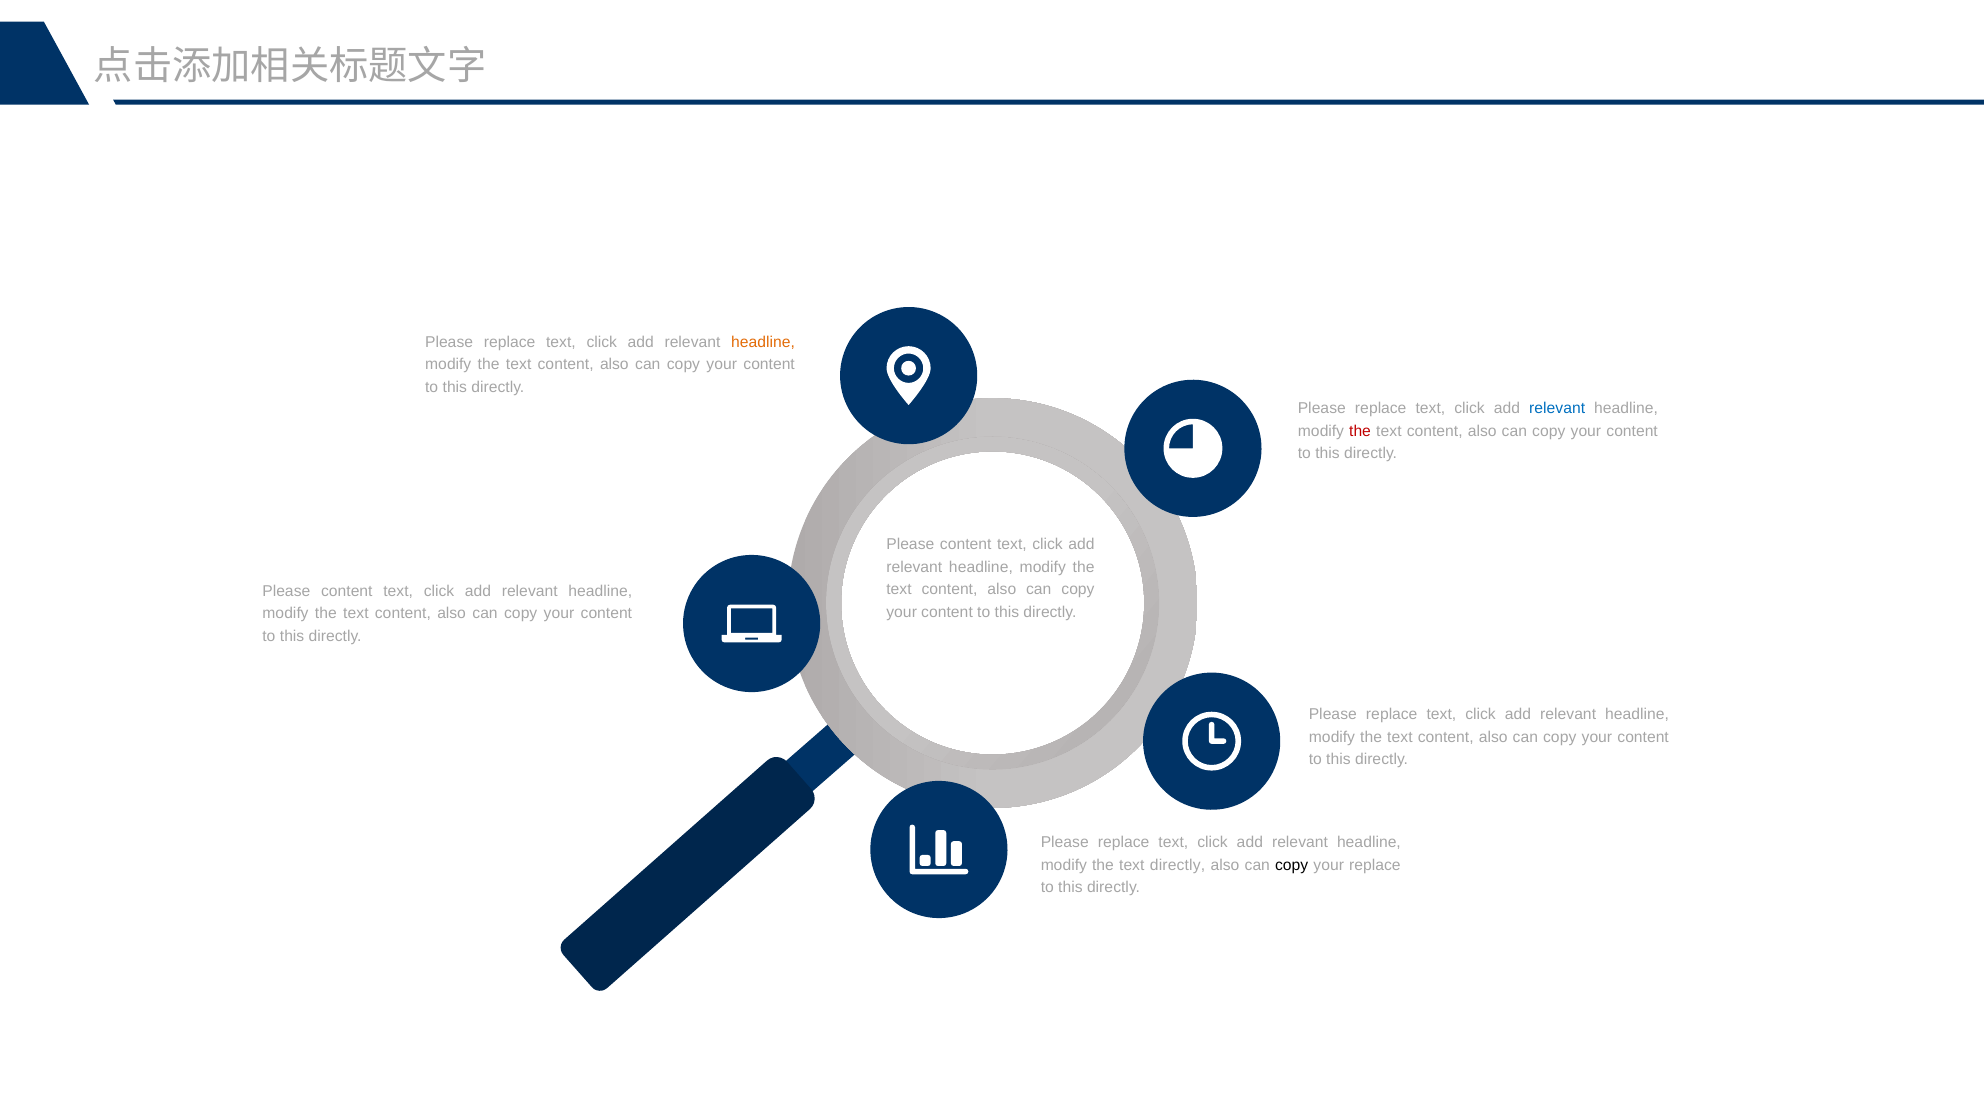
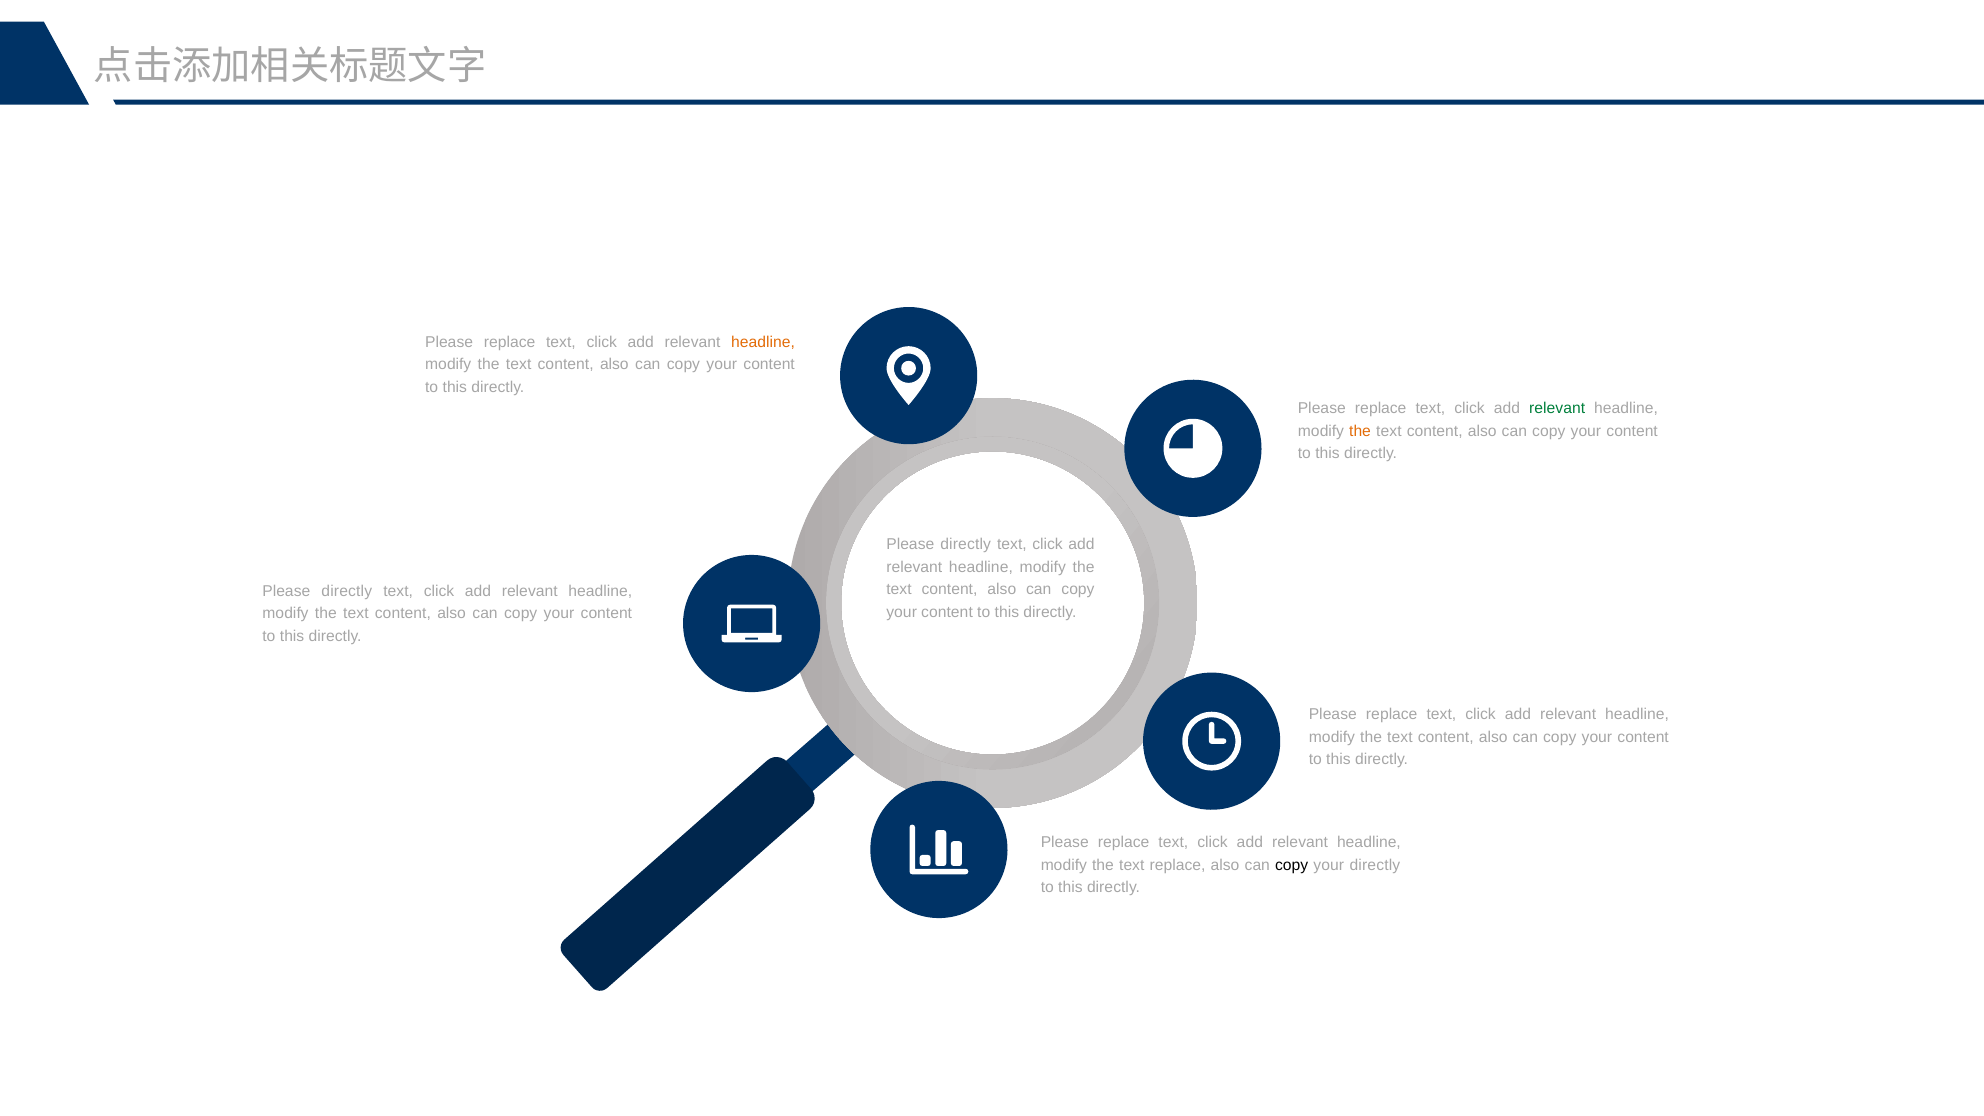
relevant colour: blue -> green (1557, 409)
the colour: red -> orange (1360, 431)
content: content -> directly (966, 545)
content: content -> directly (347, 591)
text directly: directly -> replace (1178, 865)
your replace: replace -> directly (1375, 865)
